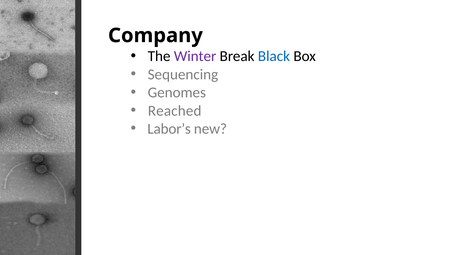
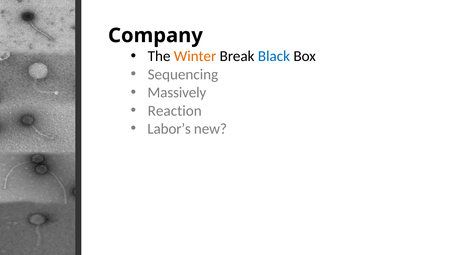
Winter colour: purple -> orange (195, 56)
Genomes: Genomes -> Massively (177, 93)
Reached: Reached -> Reaction (175, 111)
